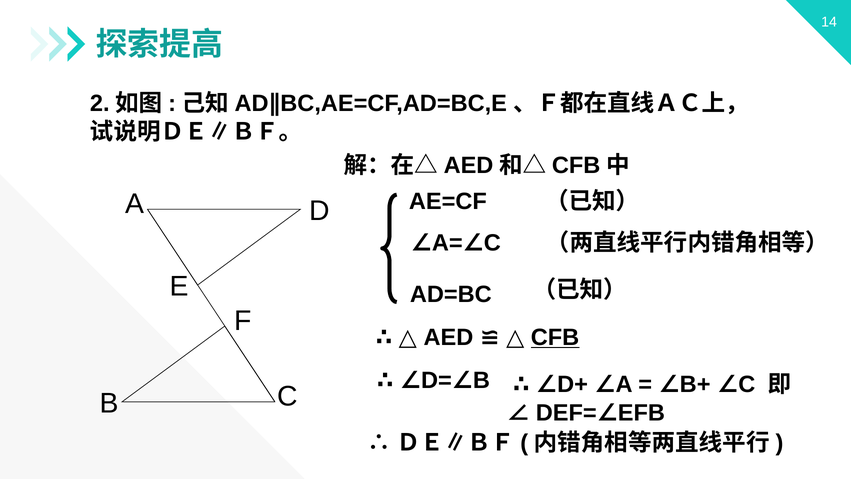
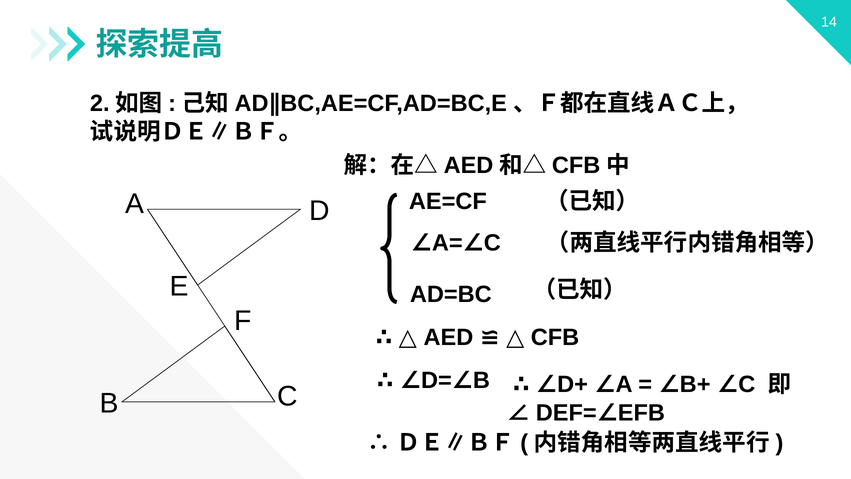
CFB underline: present -> none (555, 337)
